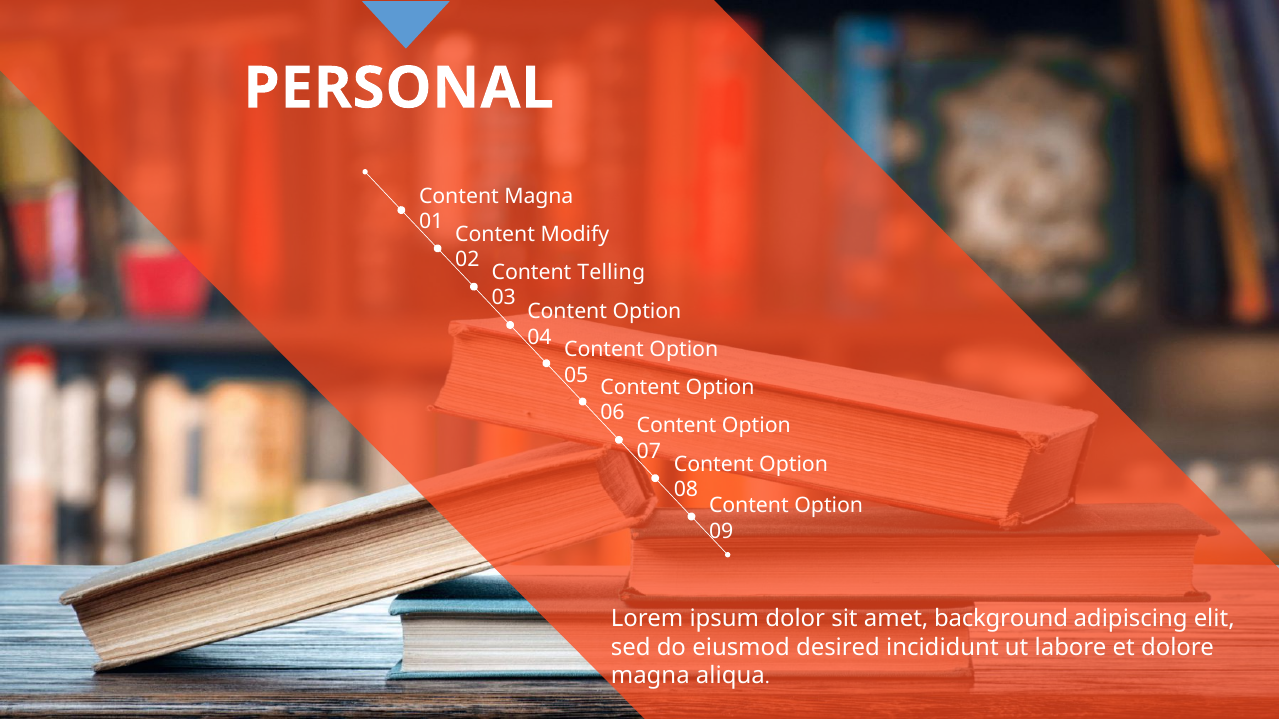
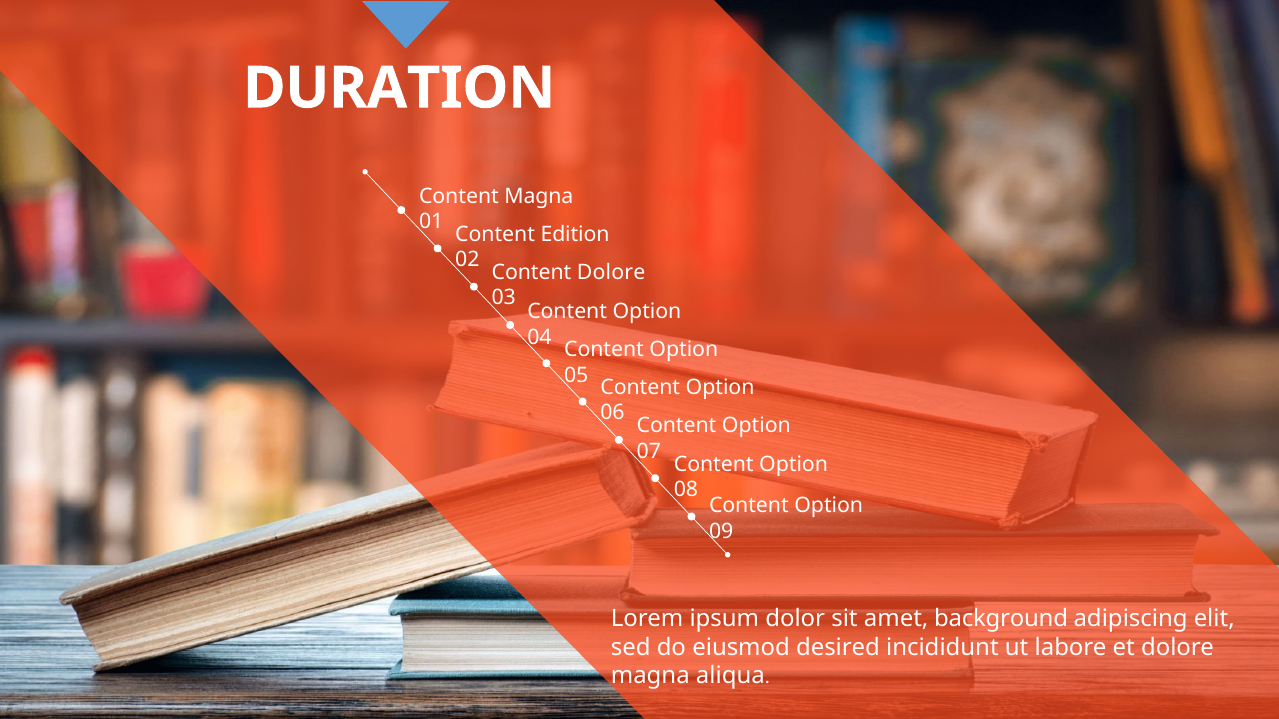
PERSONAL: PERSONAL -> DURATION (399, 88)
Modify: Modify -> Edition (575, 234)
Content Telling: Telling -> Dolore (611, 272)
